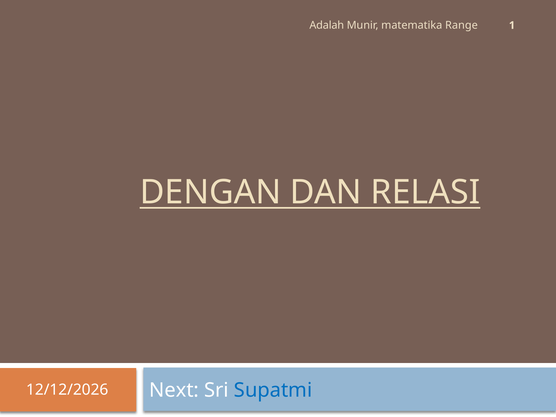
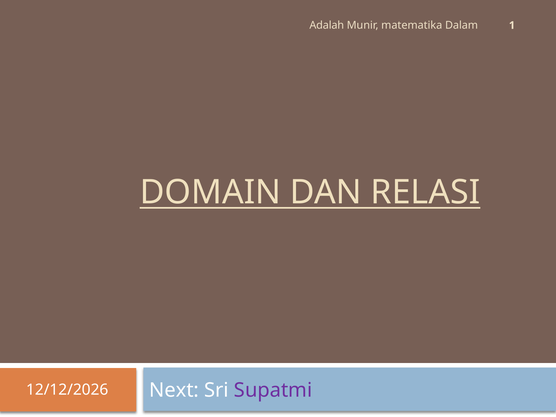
Range: Range -> Dalam (462, 25)
DENGAN: DENGAN -> DOMAIN (210, 192)
Supatmi colour: blue -> purple (273, 390)
